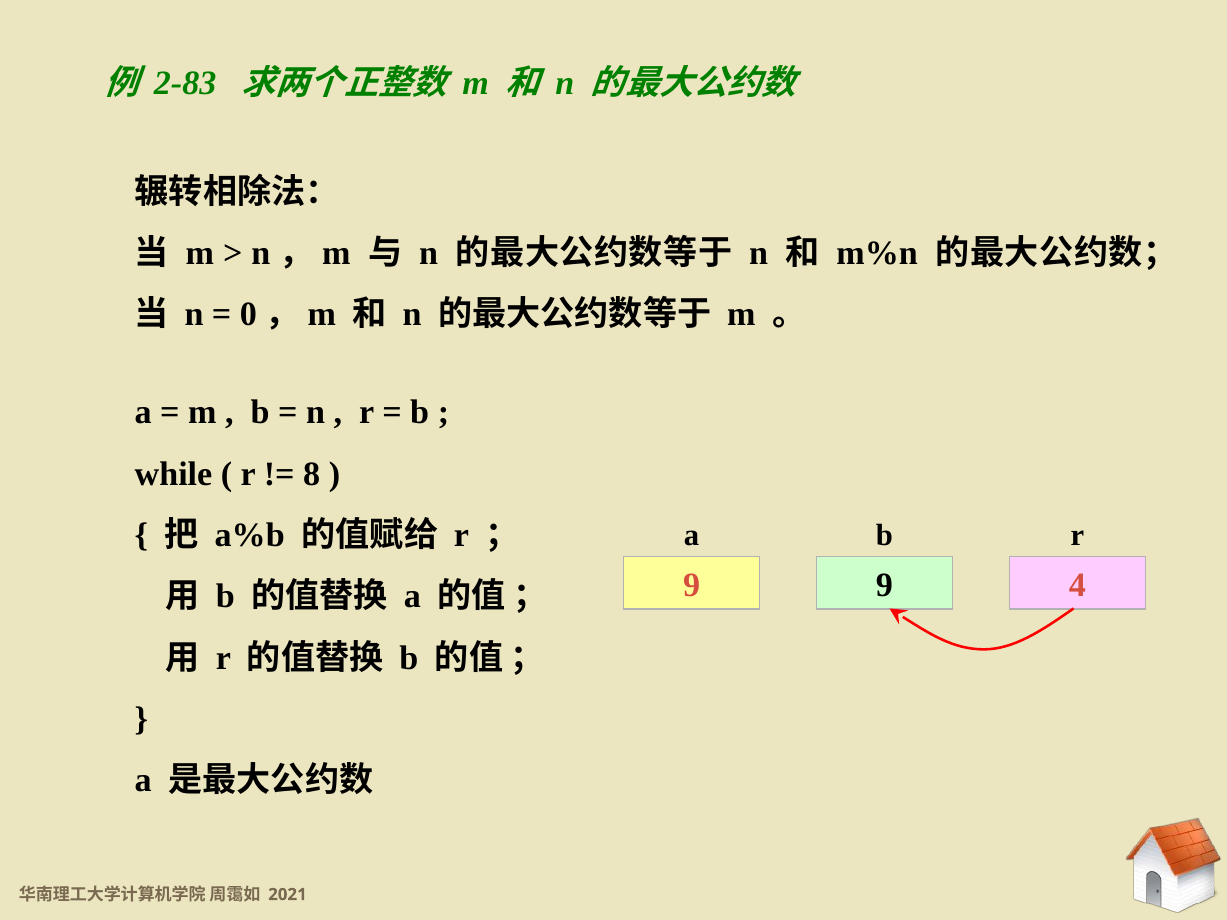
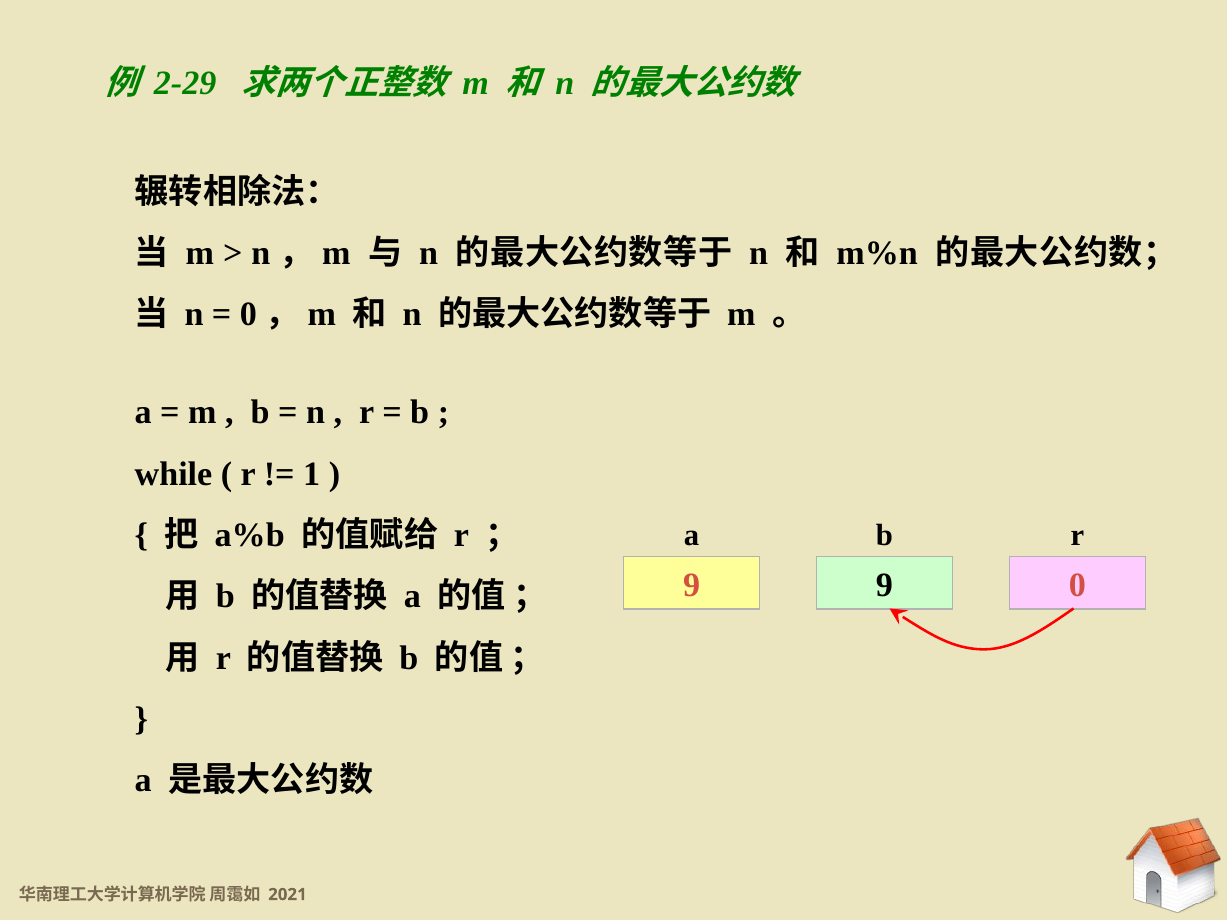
2-83: 2-83 -> 2-29 (185, 83)
8: 8 -> 1 (312, 474)
4: 4 -> 0 (1077, 585)
